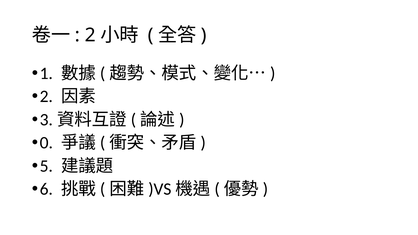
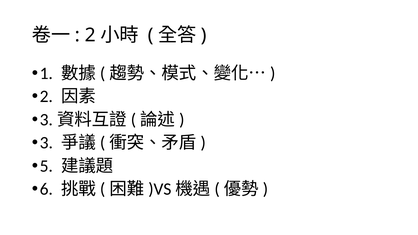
0: 0 -> 3 (46, 143)
